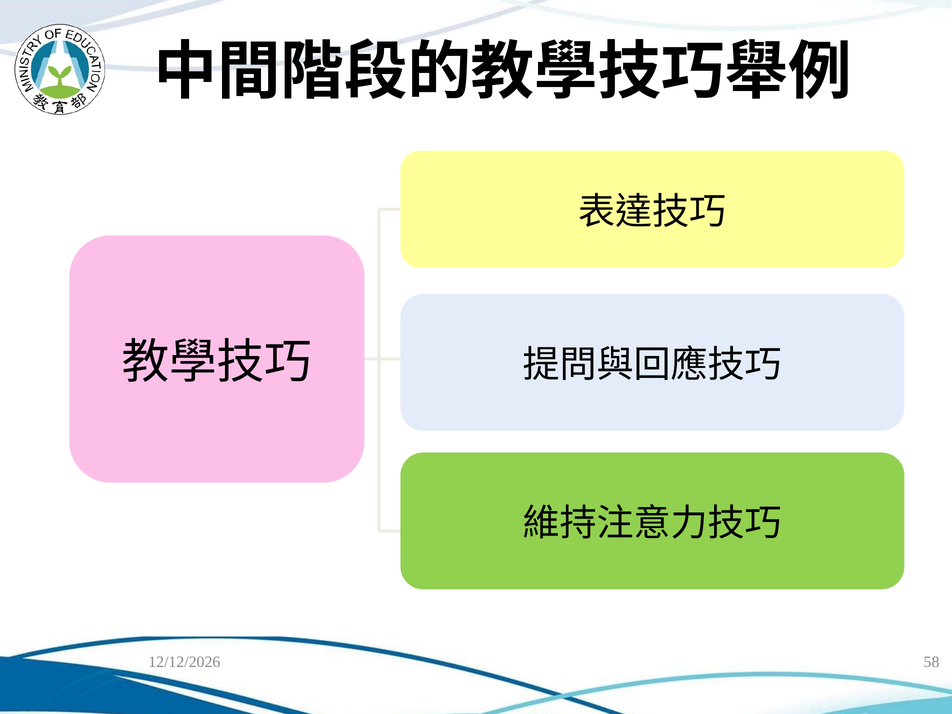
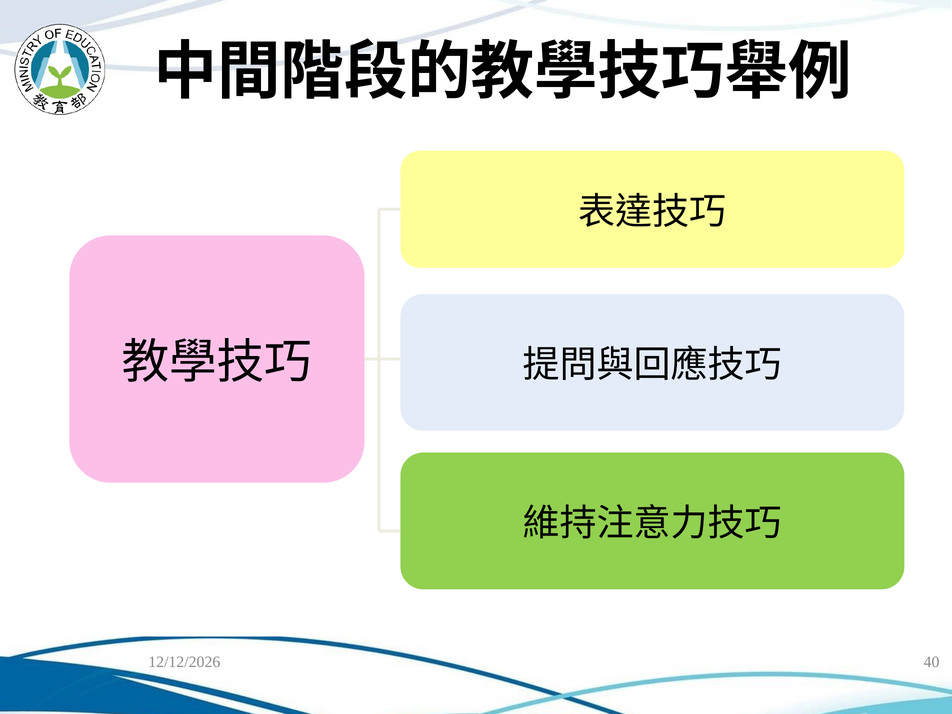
58: 58 -> 40 (932, 662)
